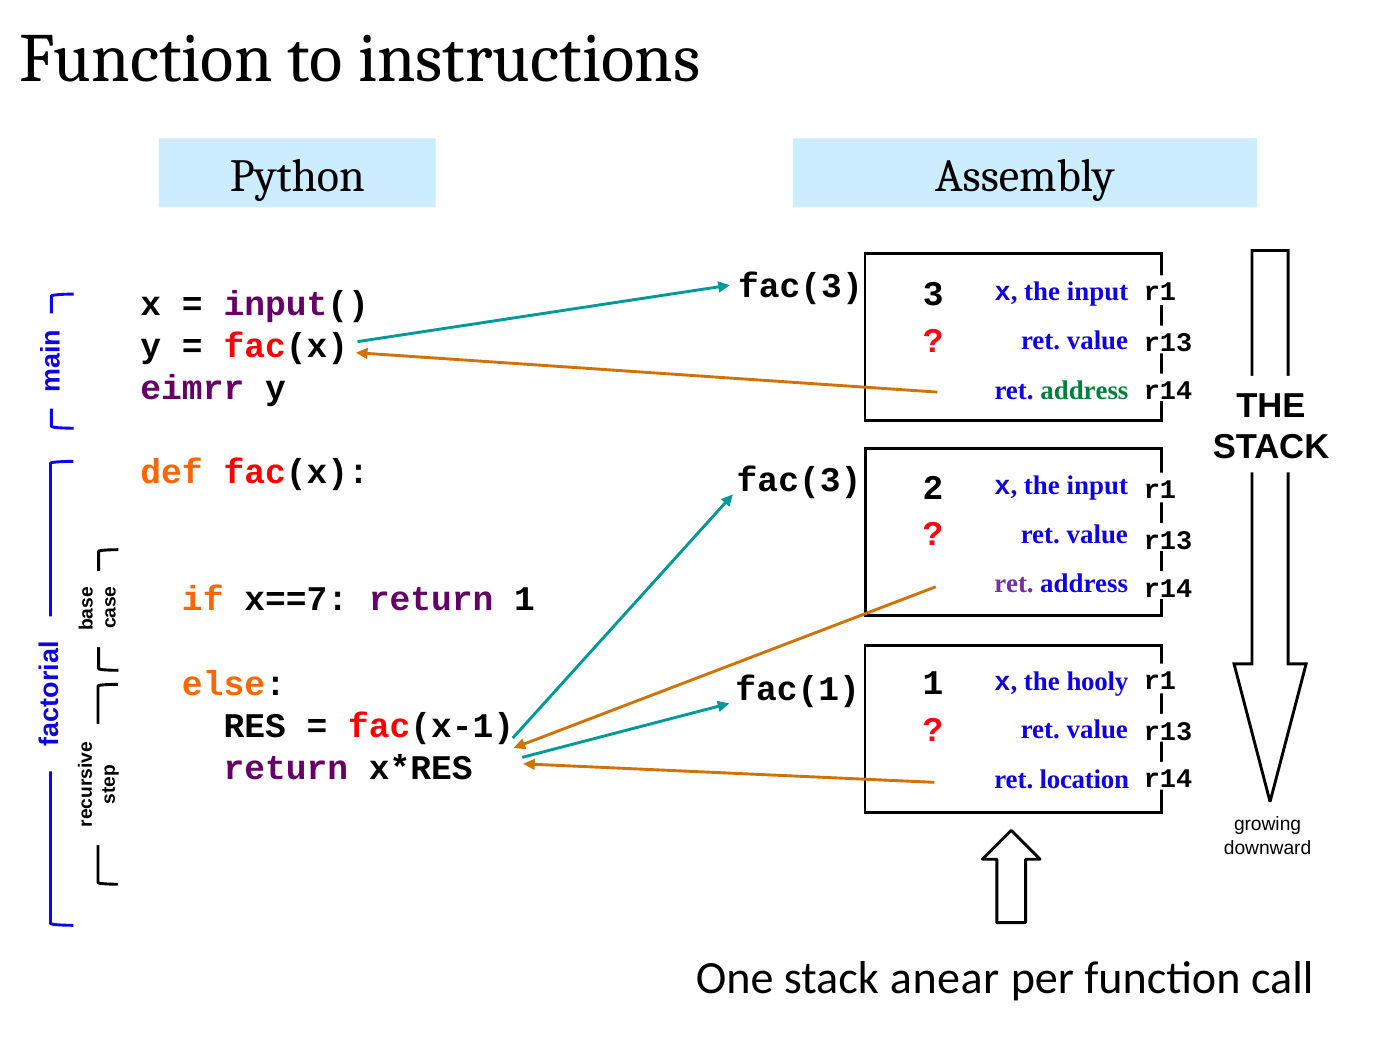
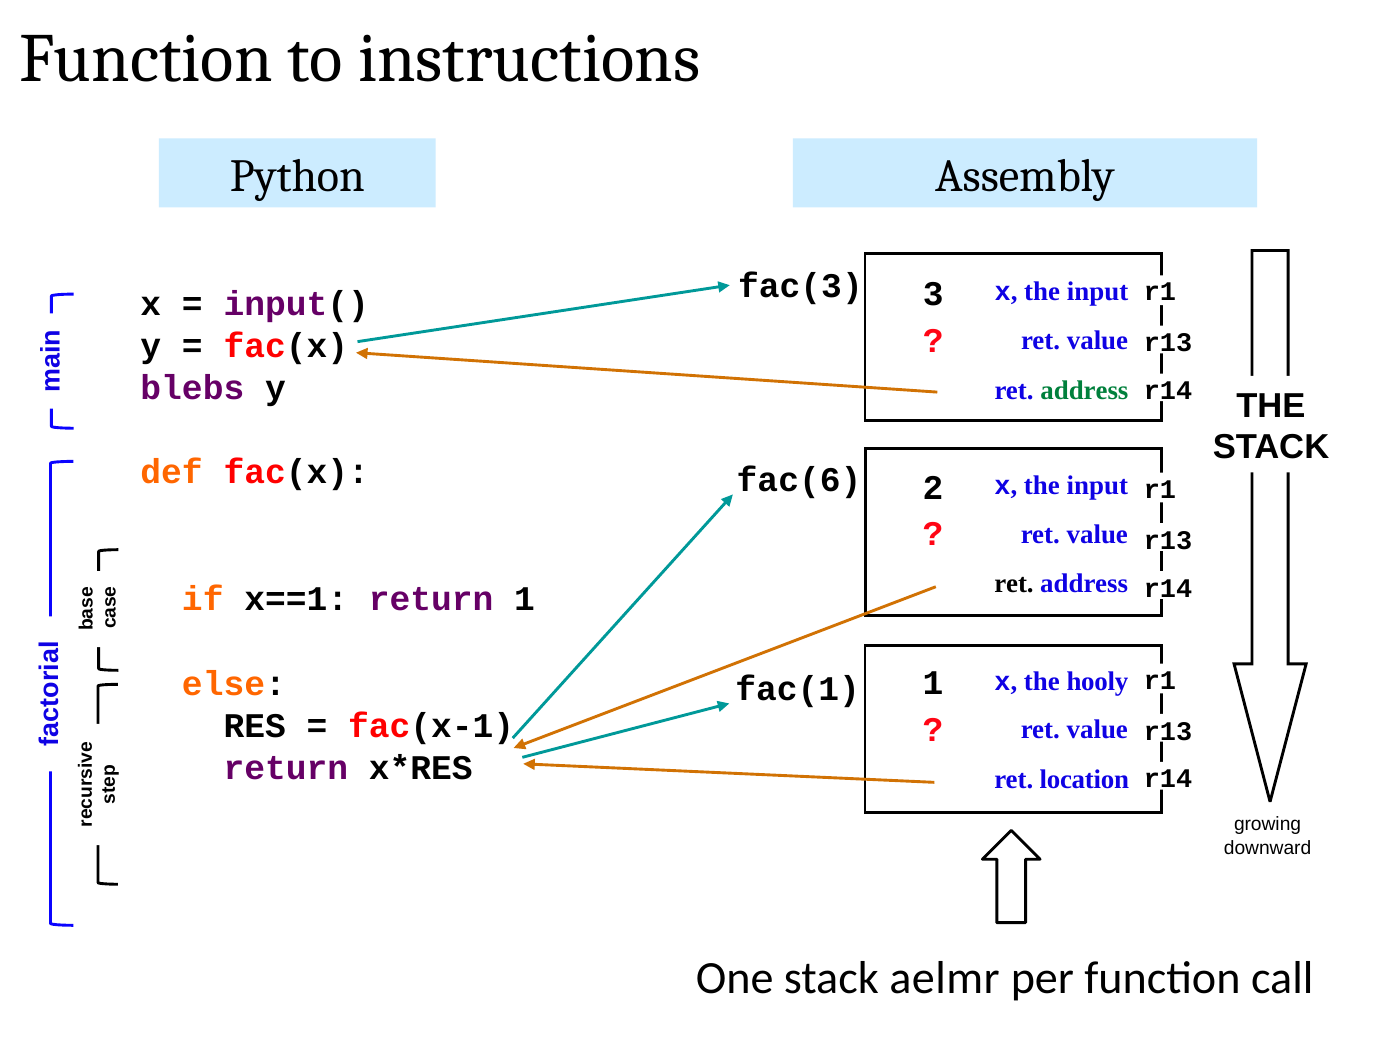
eimrr: eimrr -> blebs (192, 388)
fac(3: fac(3 -> fac(6 (799, 480)
ret colour: purple -> black (1014, 584)
x==7: x==7 -> x==1 (296, 599)
anear: anear -> aelmr (945, 978)
